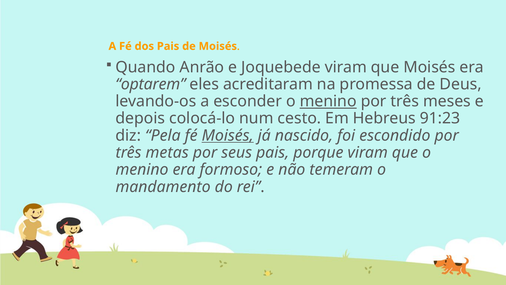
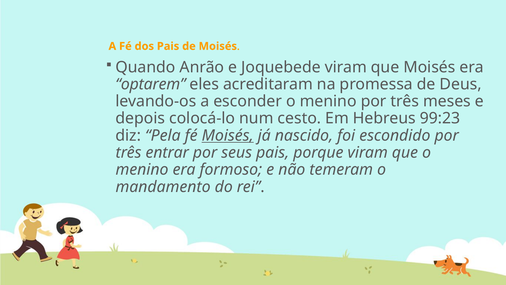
menino underline: present -> none (328, 101)
91:23: 91:23 -> 99:23 (440, 118)
metas: metas -> entrar (167, 152)
